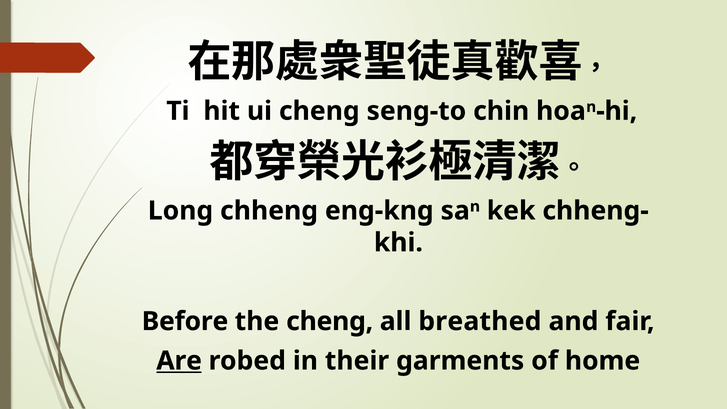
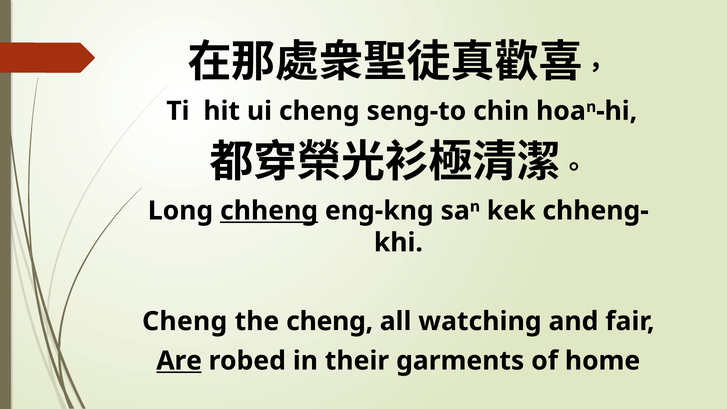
chheng underline: none -> present (269, 211)
Before: Before -> Cheng (185, 321)
breathed: breathed -> watching (480, 321)
